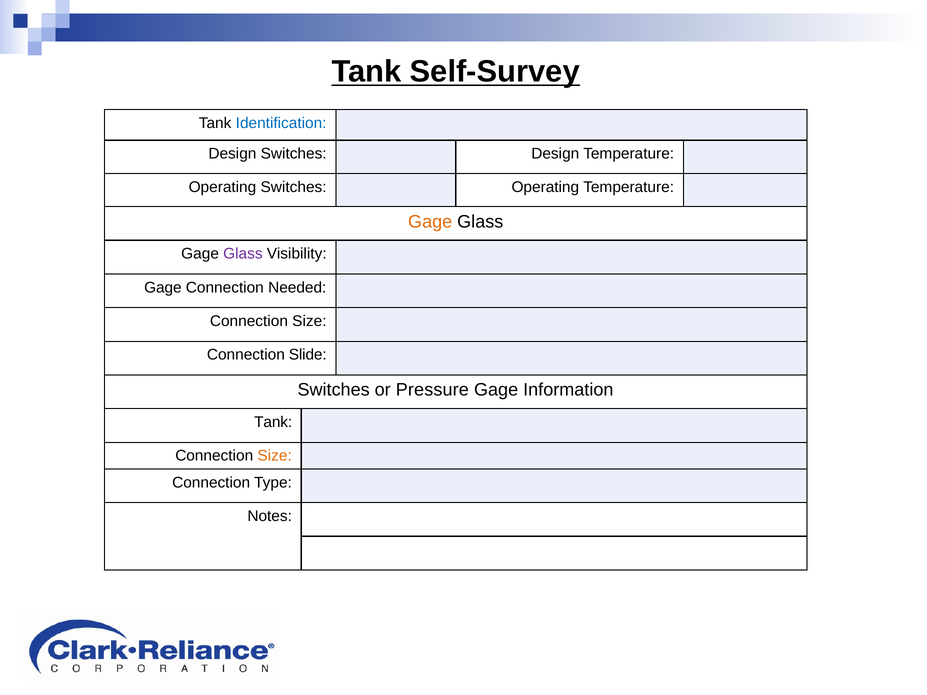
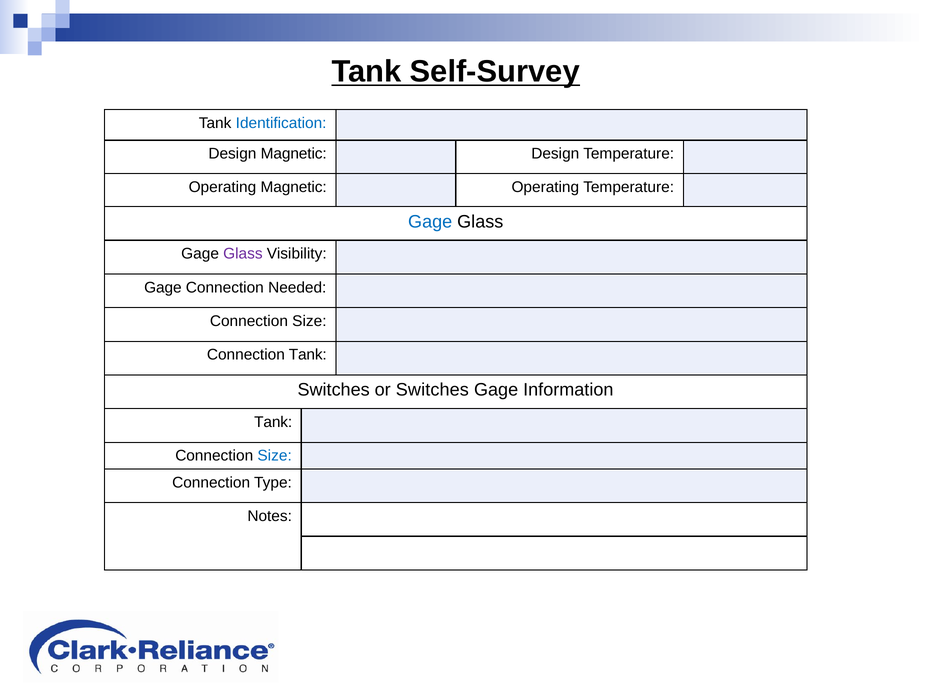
Design Switches: Switches -> Magnetic (294, 154)
Operating Switches: Switches -> Magnetic (294, 187)
Gage colour: orange -> blue (430, 222)
Connection Slide: Slide -> Tank (308, 355)
or Pressure: Pressure -> Switches (432, 390)
Size colour: orange -> blue (275, 456)
